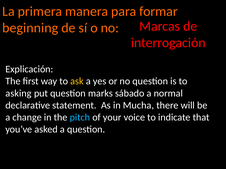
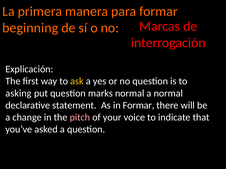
marks sábado: sábado -> normal (130, 93)
in Mucha: Mucha -> Formar (139, 106)
pitch colour: light blue -> pink (80, 118)
